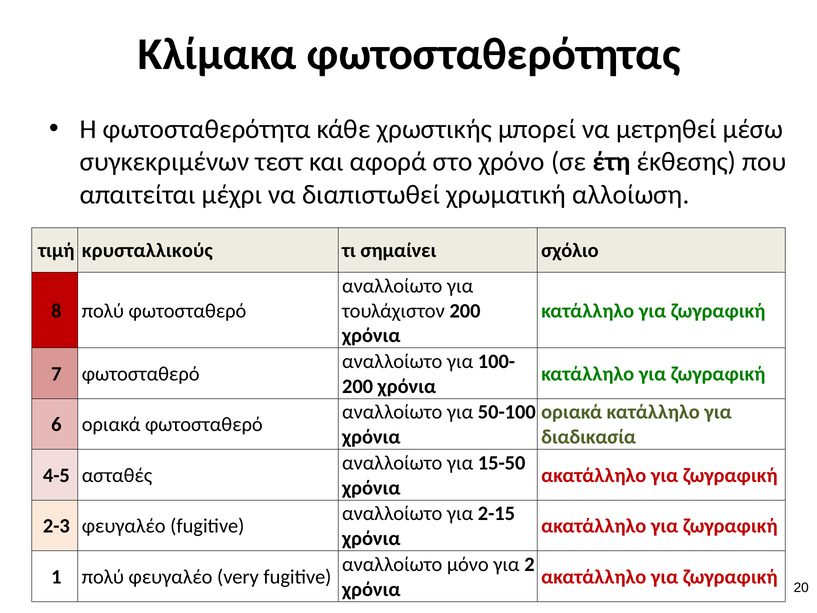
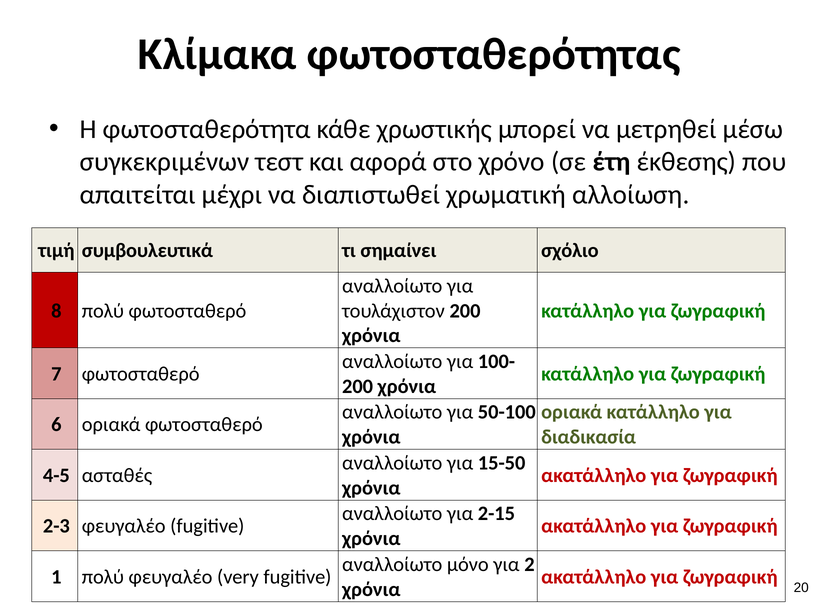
κρυσταλλικούς: κρυσταλλικούς -> συμβουλευτικά (147, 250)
